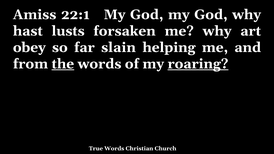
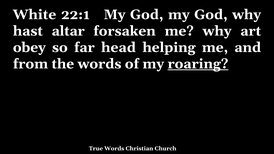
Amiss: Amiss -> White (35, 15)
lusts: lusts -> altar (68, 31)
slain: slain -> head (118, 47)
the underline: present -> none (63, 64)
